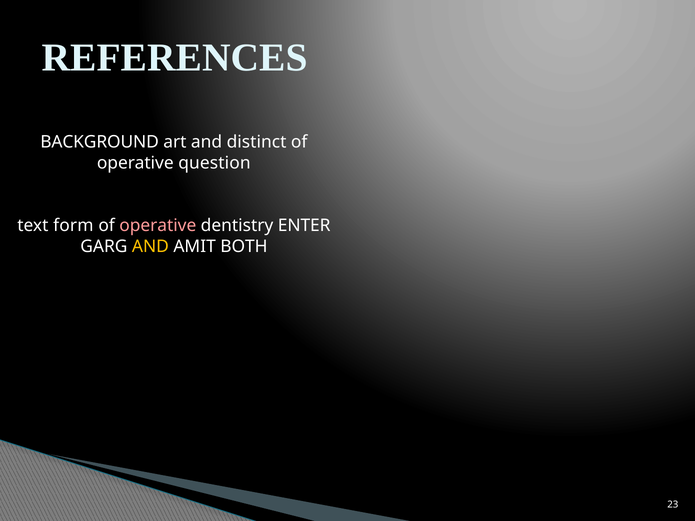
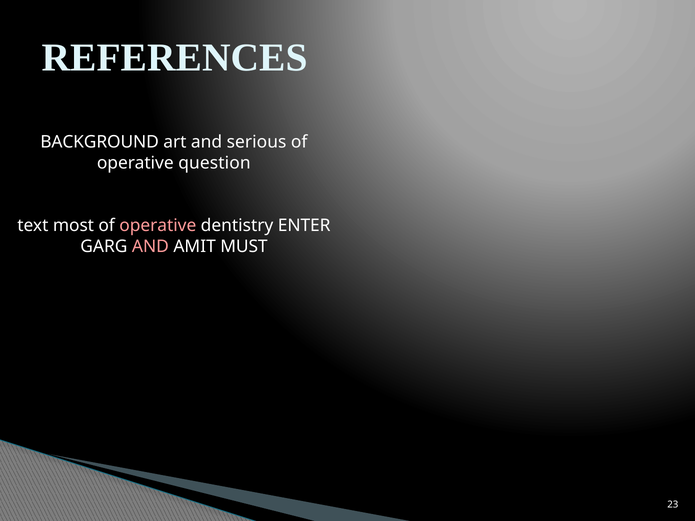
distinct: distinct -> serious (257, 142)
form: form -> most (73, 226)
AND colour: yellow -> pink (150, 247)
BOTH: BOTH -> MUST (244, 247)
